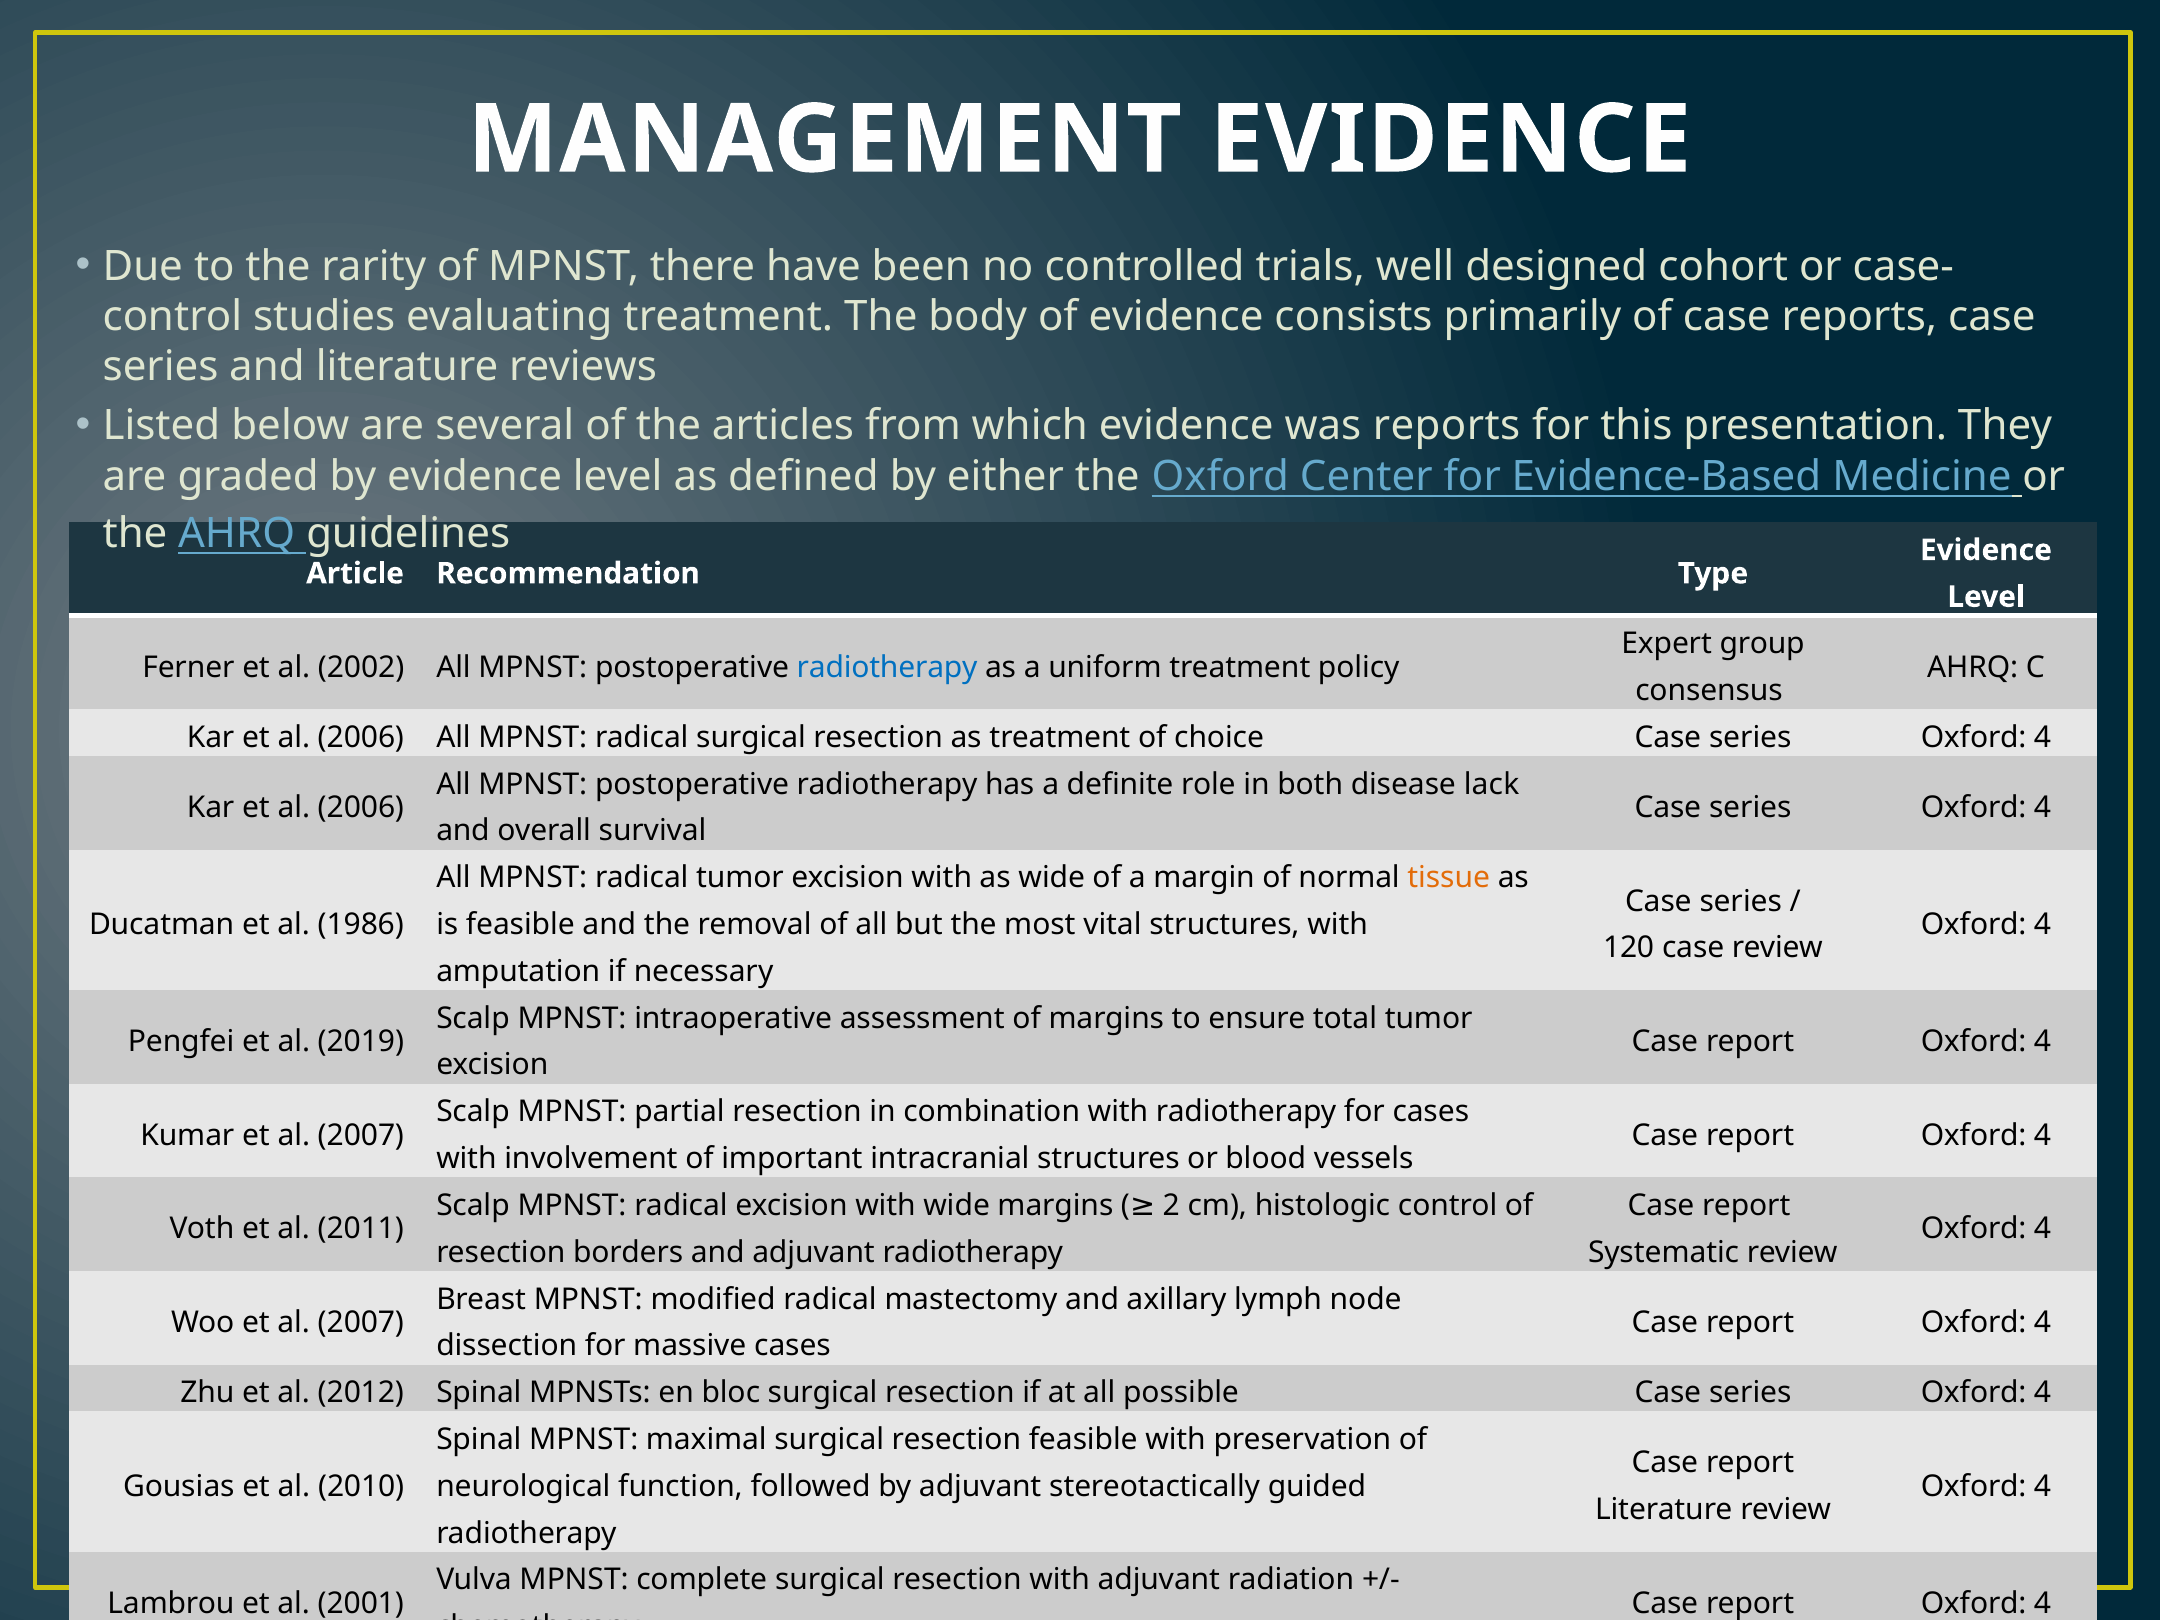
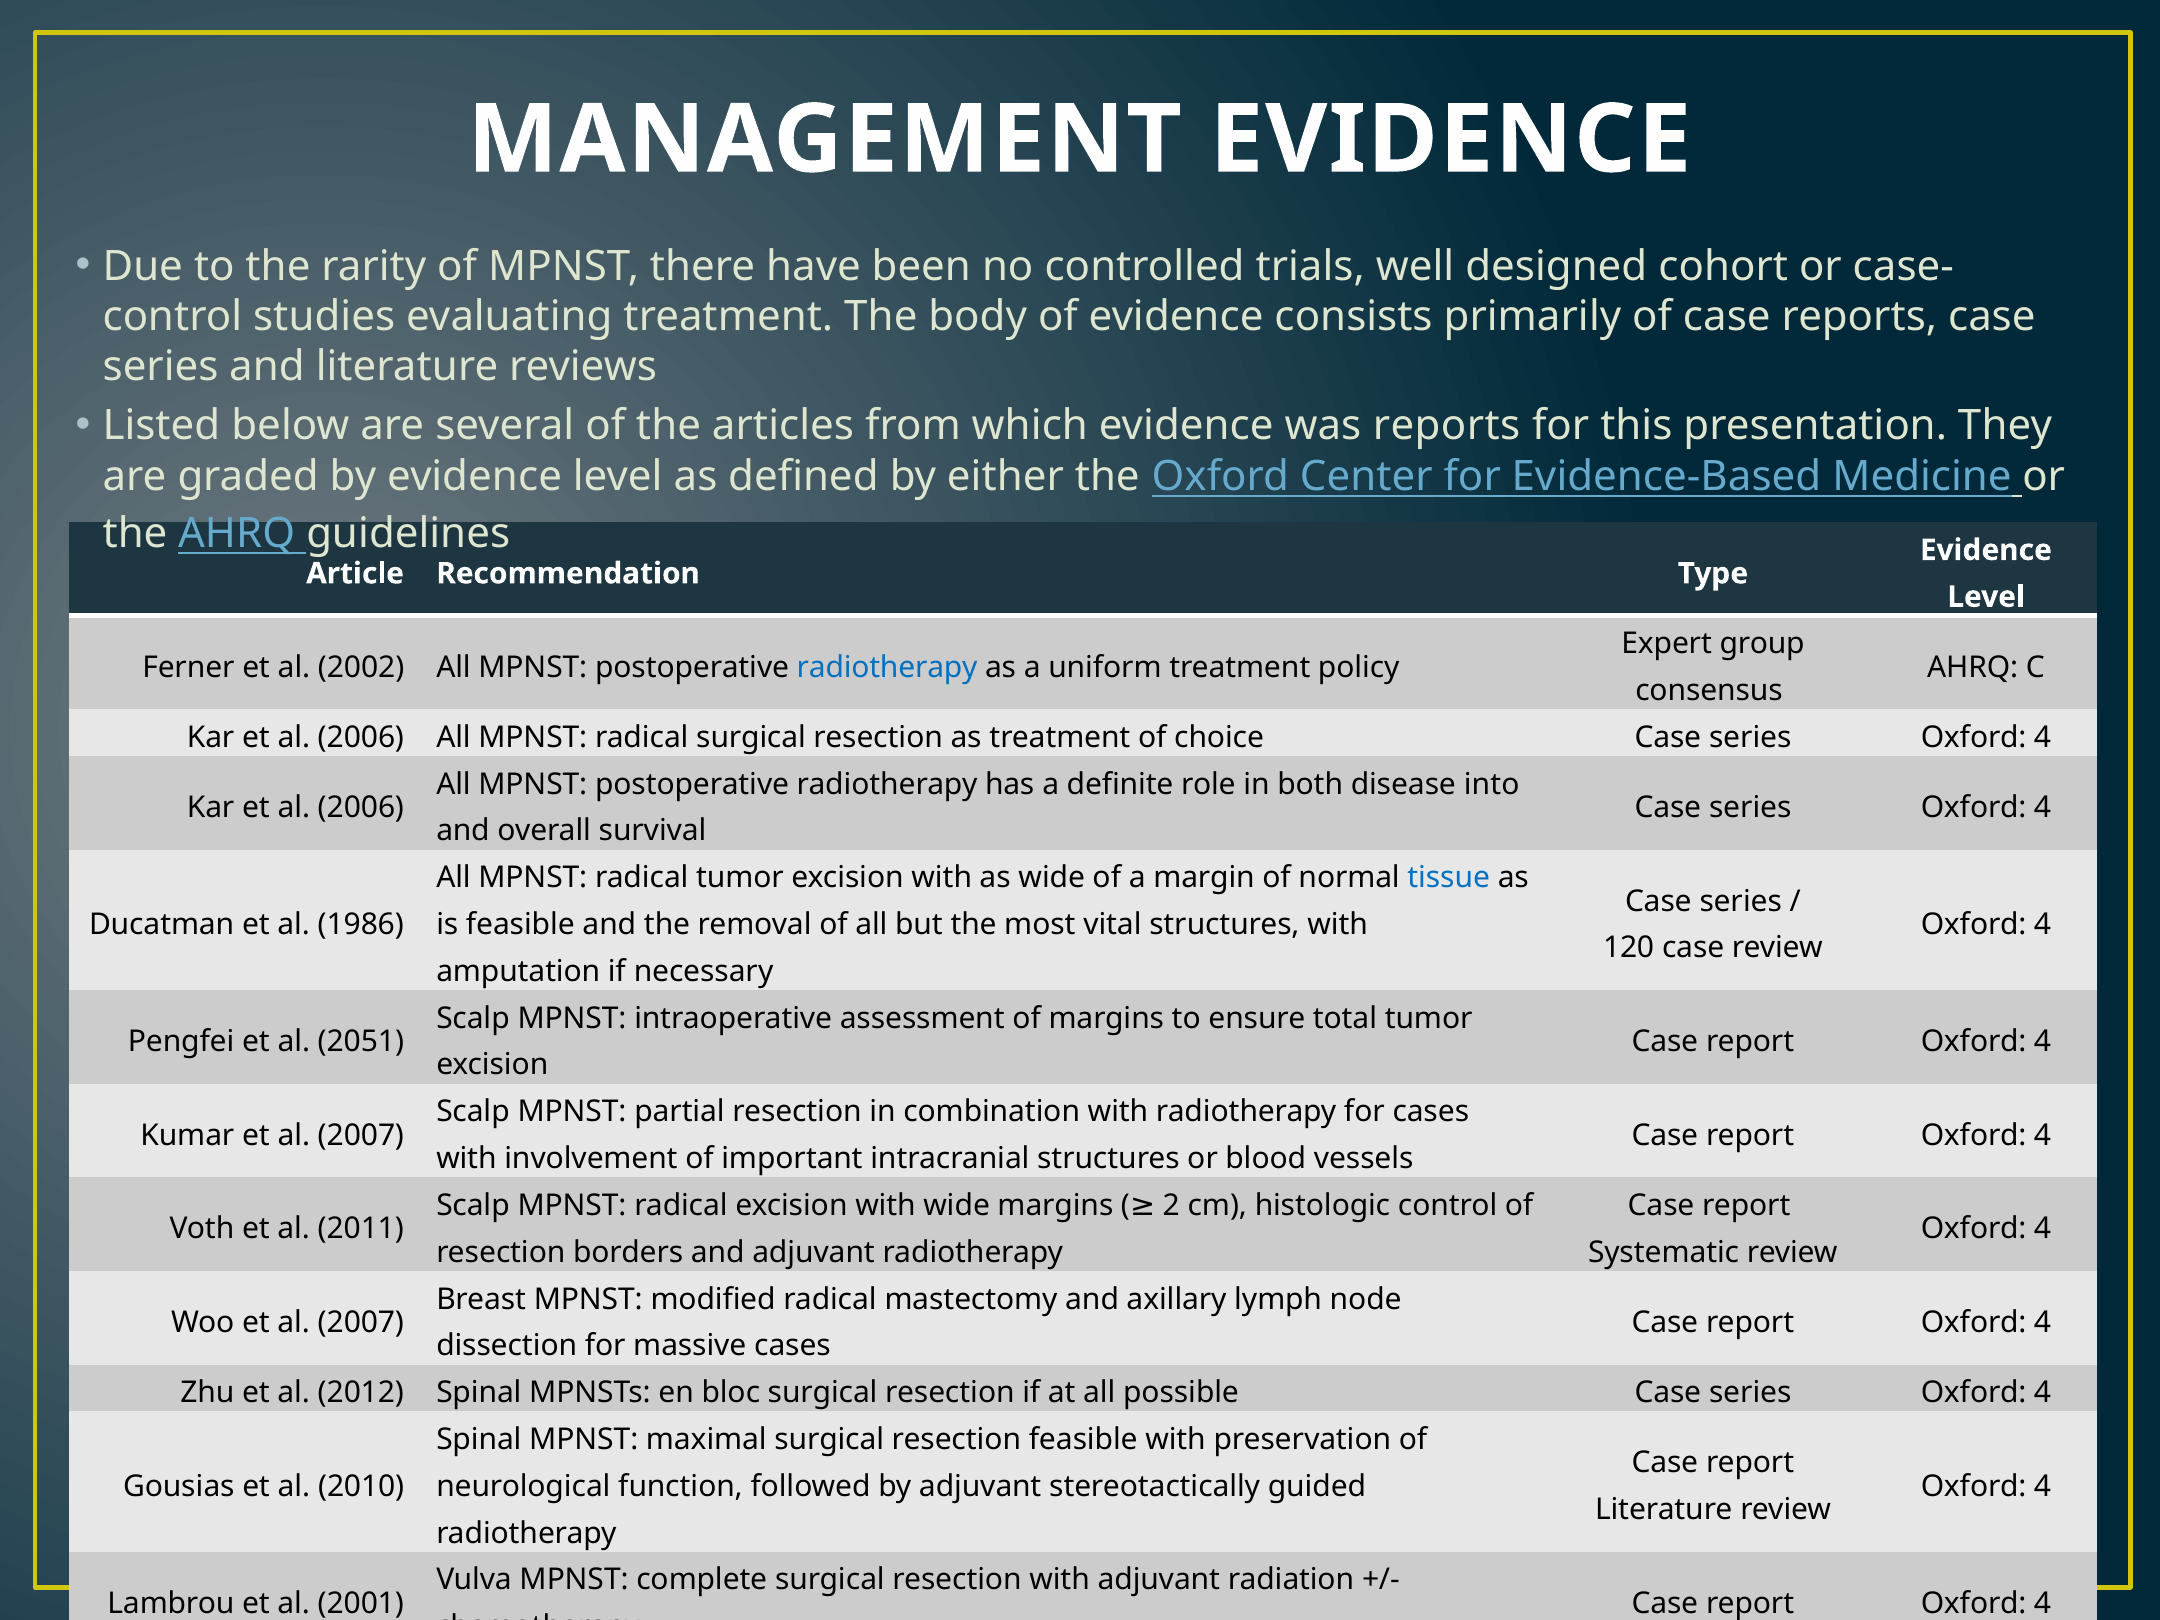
lack: lack -> into (1492, 784)
tissue colour: orange -> blue (1449, 878)
2019: 2019 -> 2051 (361, 1042)
